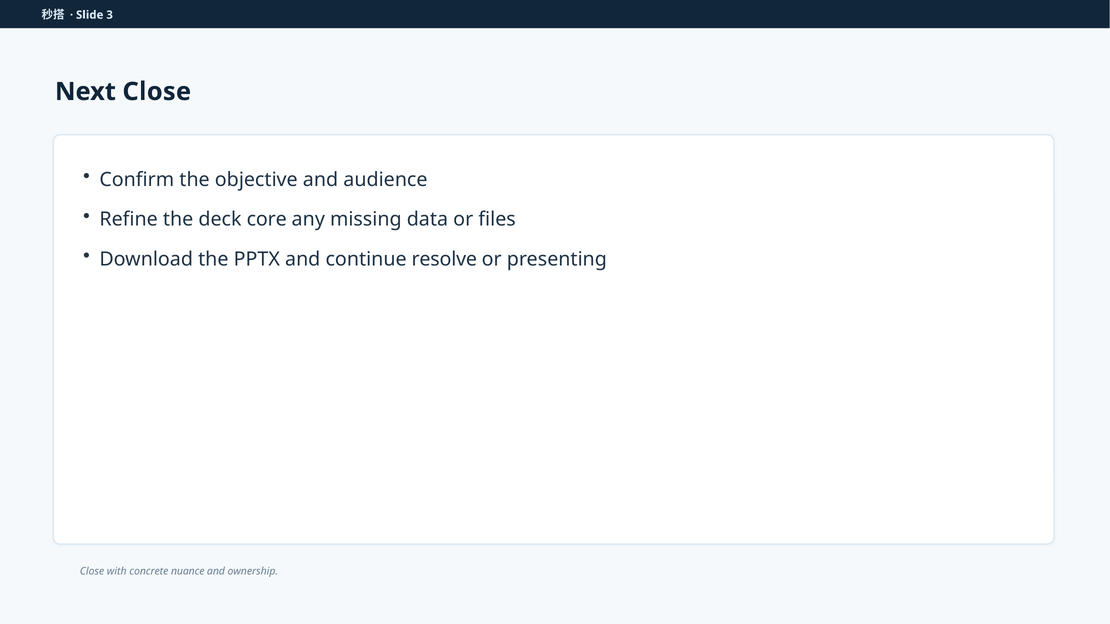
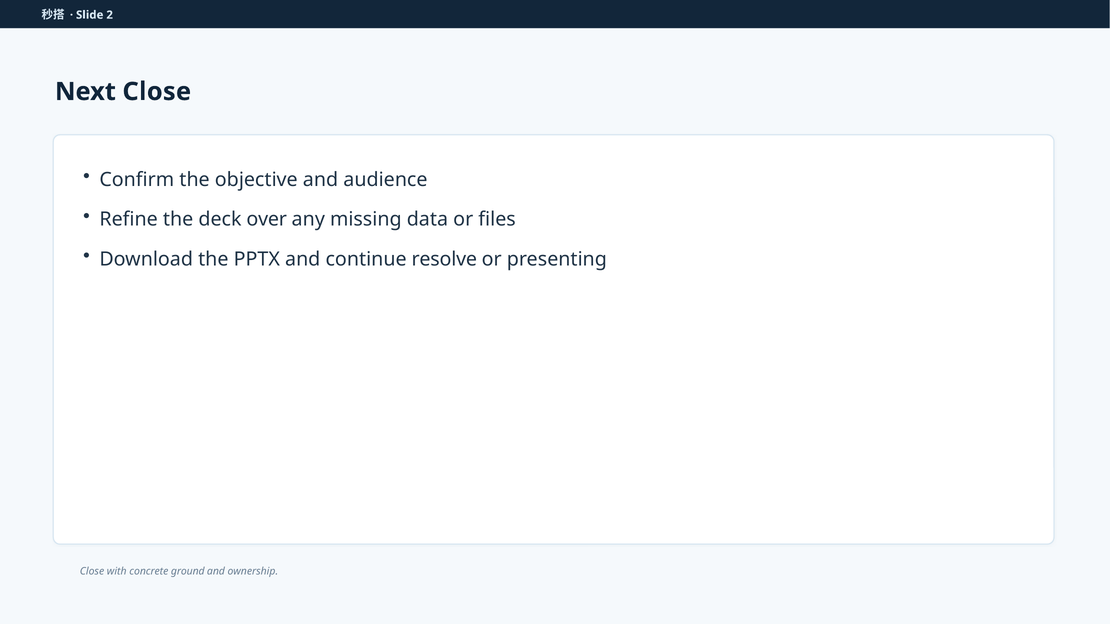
3: 3 -> 2 (110, 15)
core: core -> over (267, 219)
nuance: nuance -> ground (188, 572)
